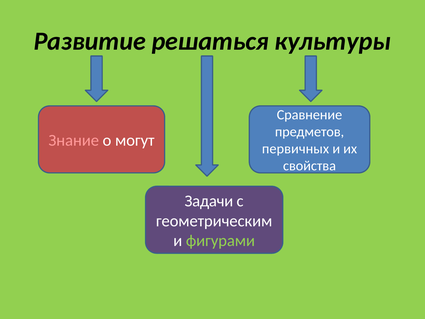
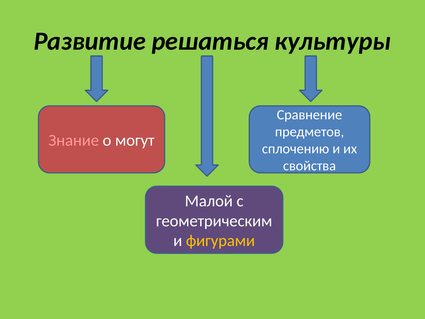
первичных: первичных -> сплочению (296, 149)
Задачи: Задачи -> Малой (209, 201)
фигурами colour: light green -> yellow (220, 241)
